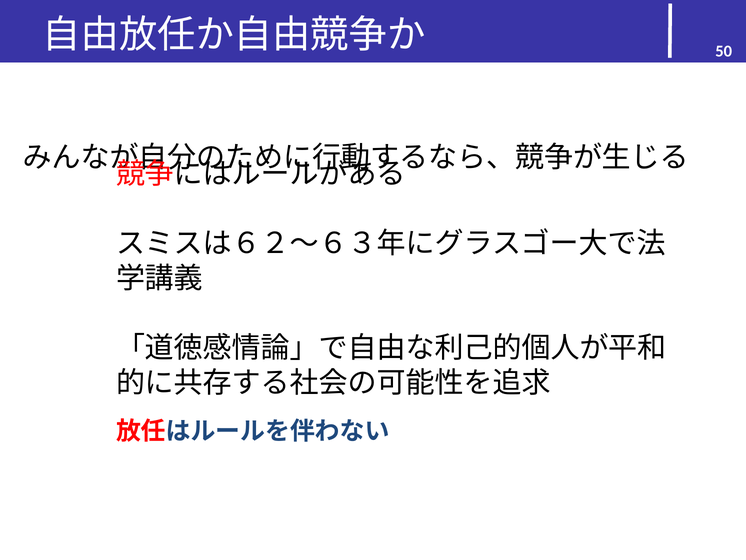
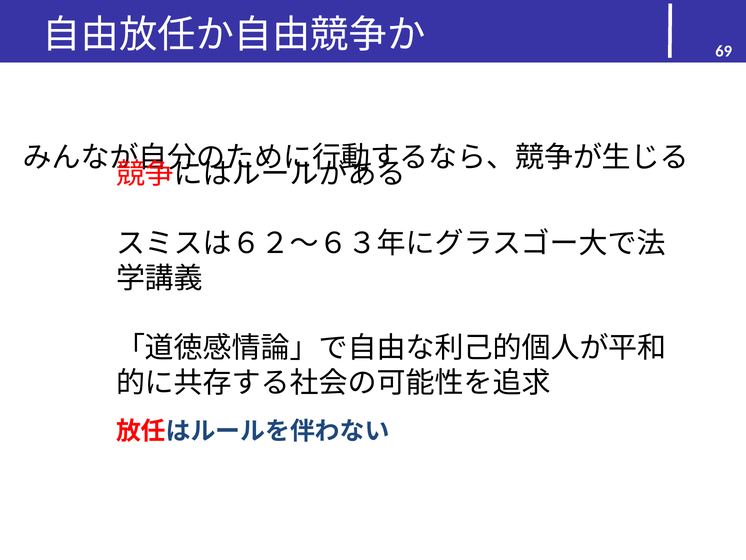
50: 50 -> 69 (724, 51)
